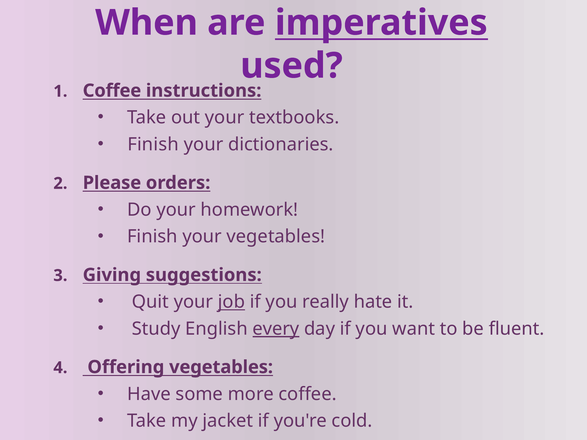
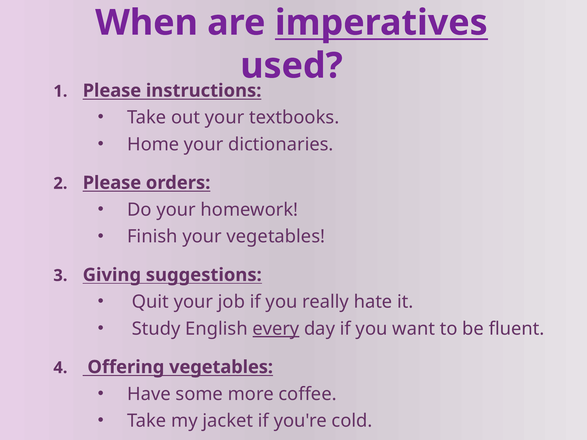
Coffee: Coffee -> Please (112, 91)
Finish: Finish -> Home (153, 145)
job underline: present -> none (231, 302)
